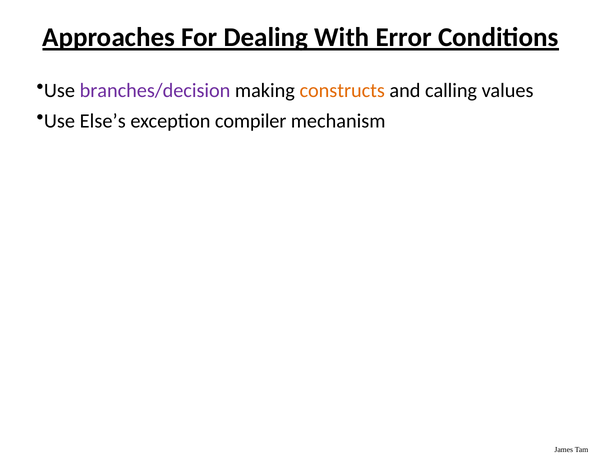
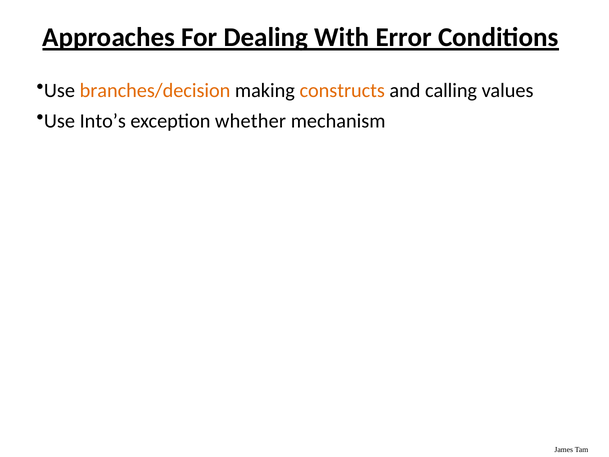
branches/decision colour: purple -> orange (155, 90)
Else’s: Else’s -> Into’s (103, 121)
compiler: compiler -> whether (250, 121)
